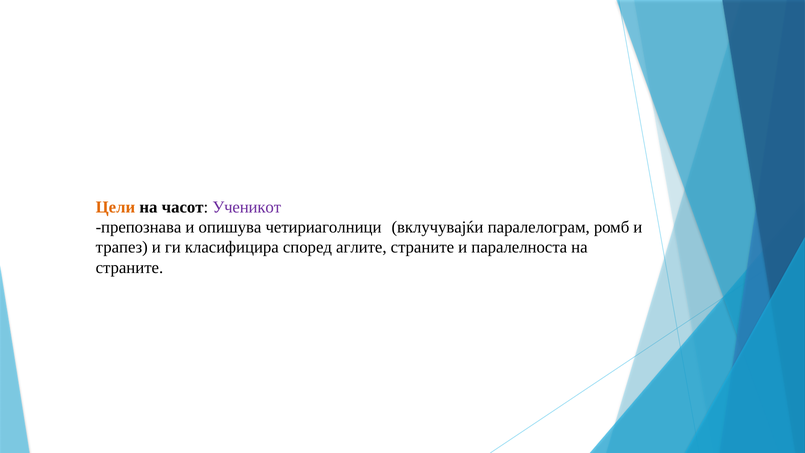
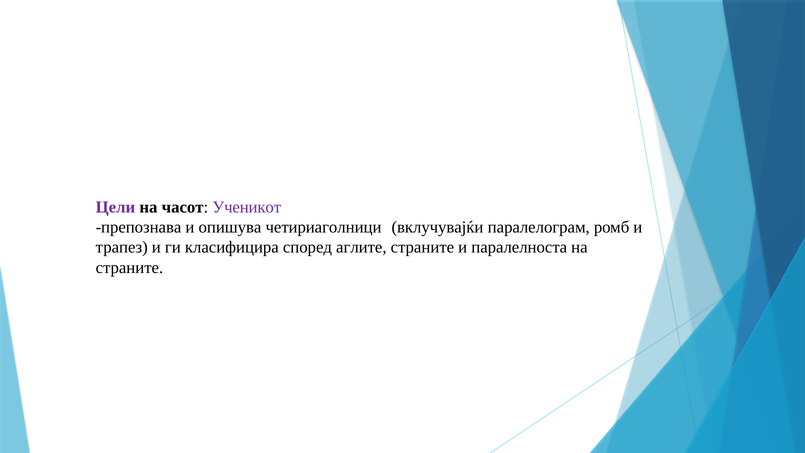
Цели colour: orange -> purple (115, 207)
